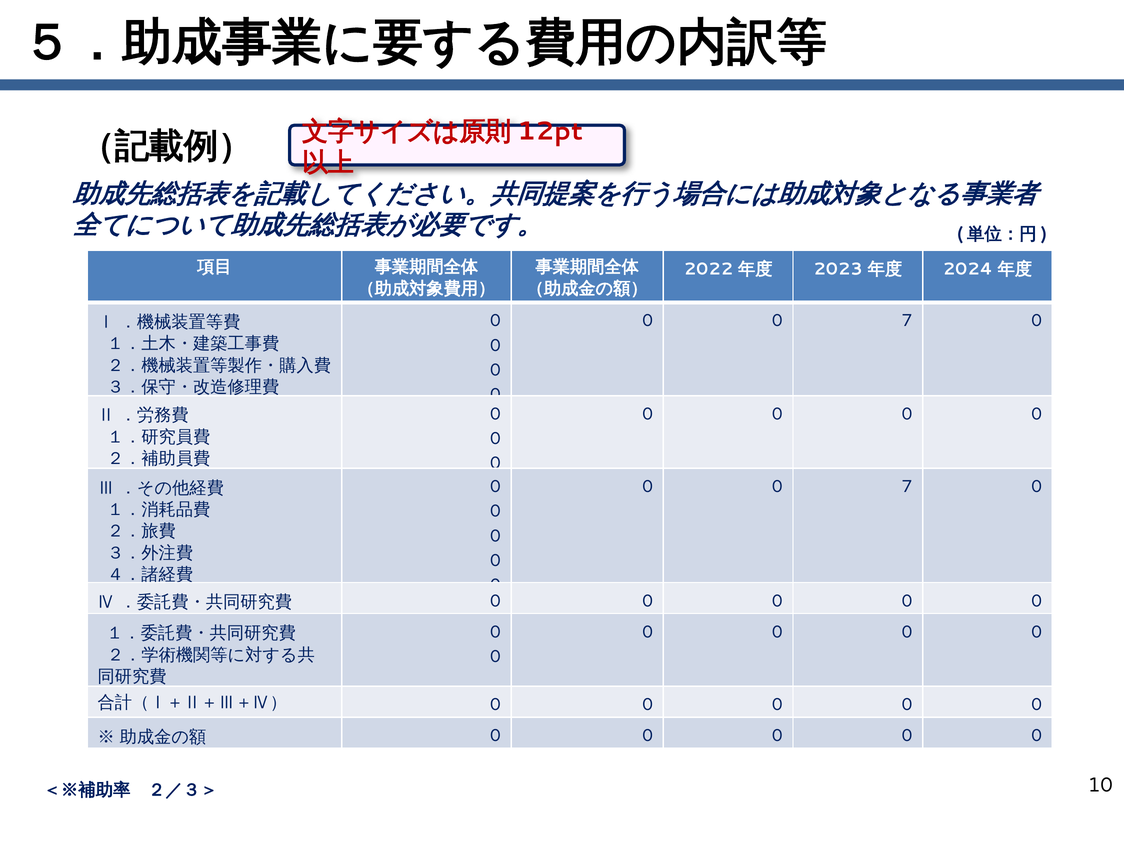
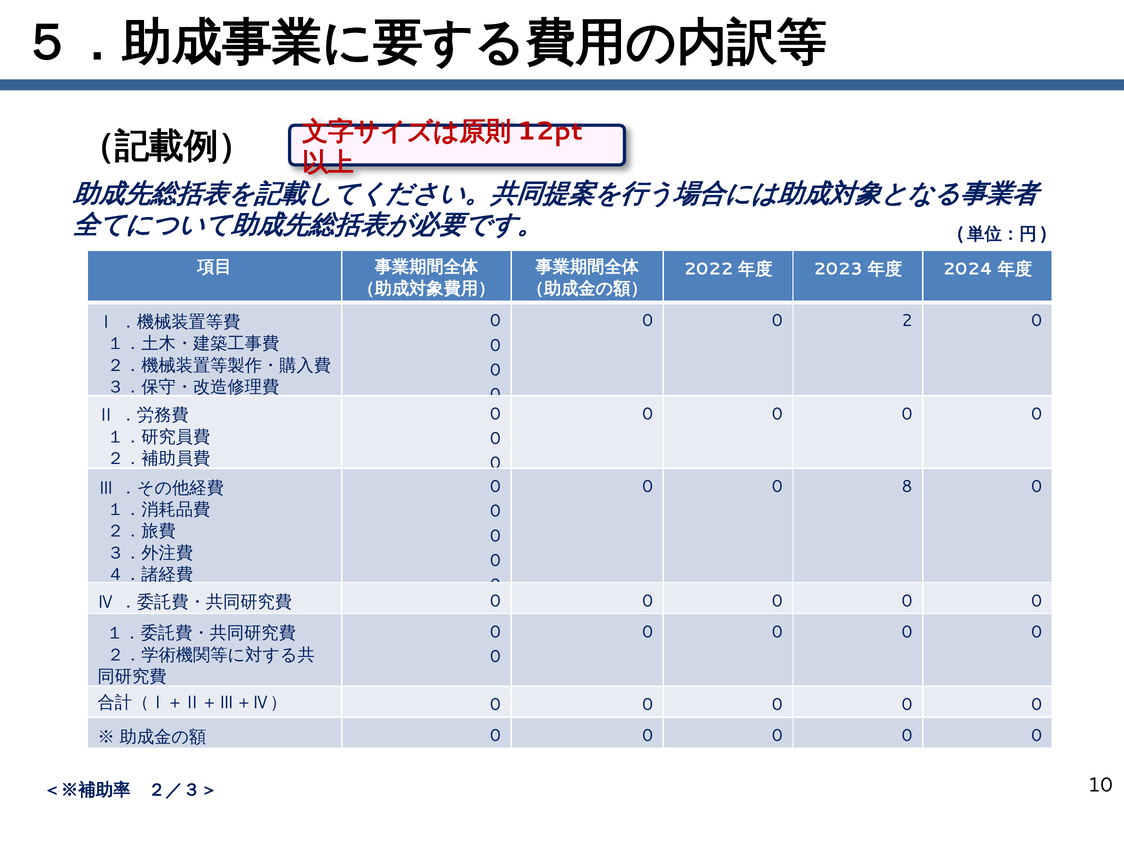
7: 7 -> 2 (907, 321)
7: 7 -> 8 (907, 487)
